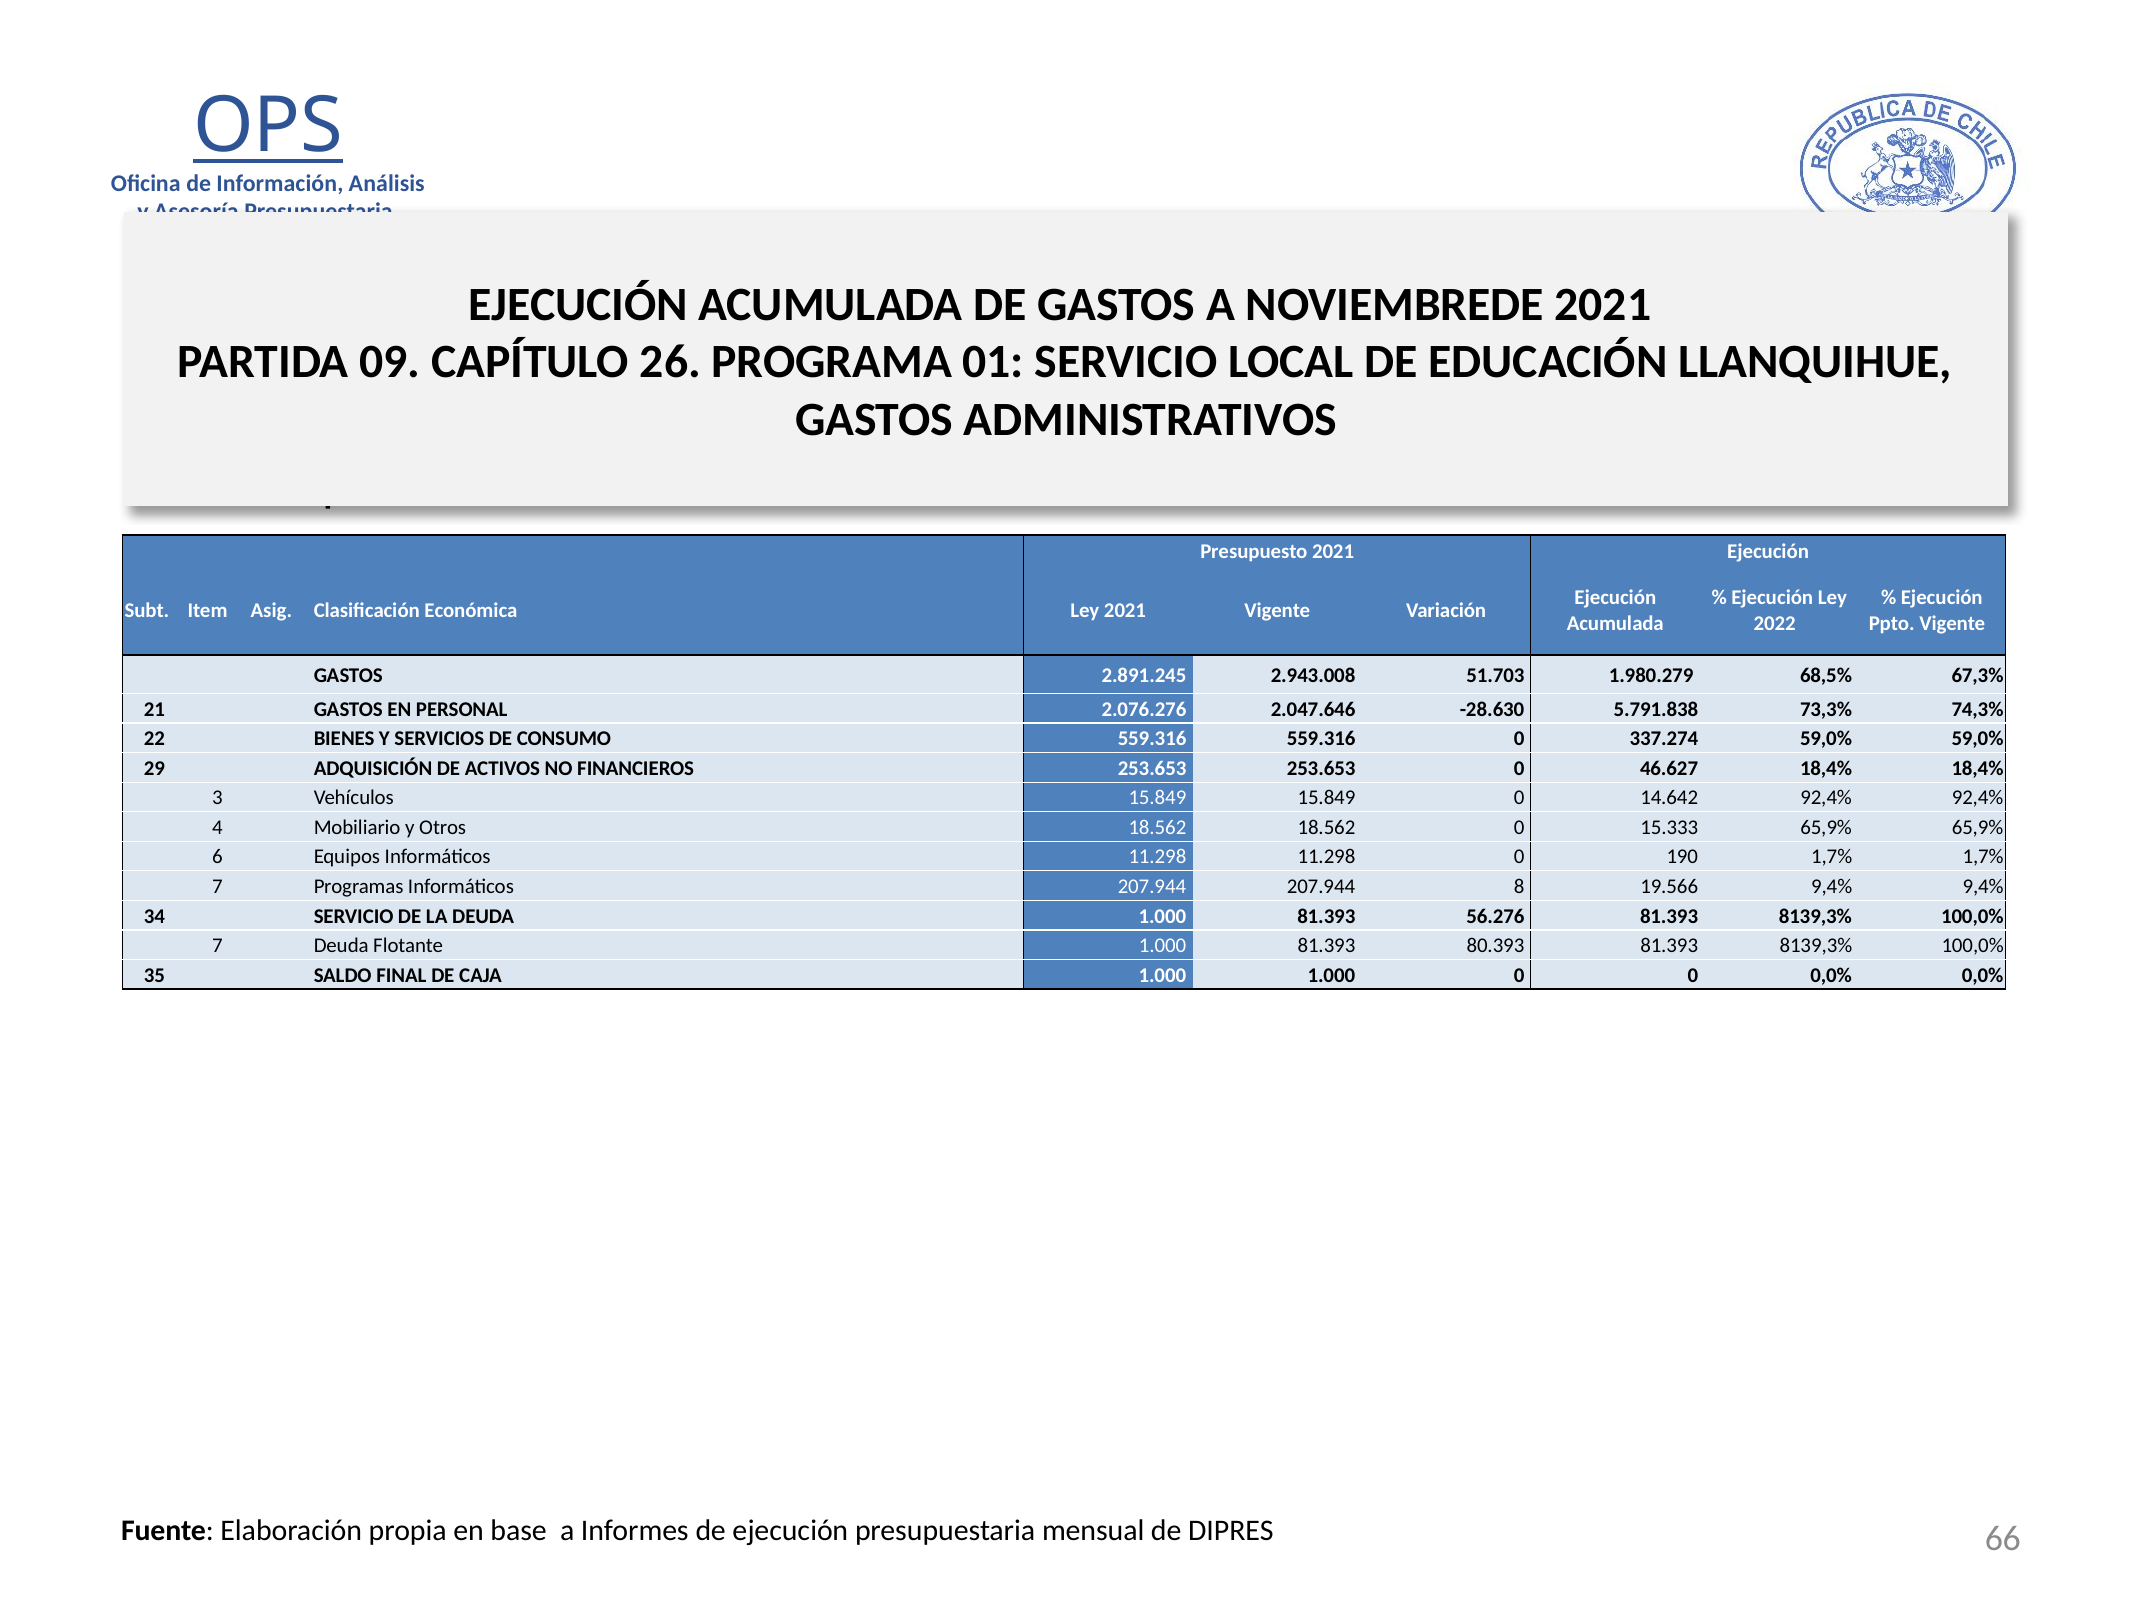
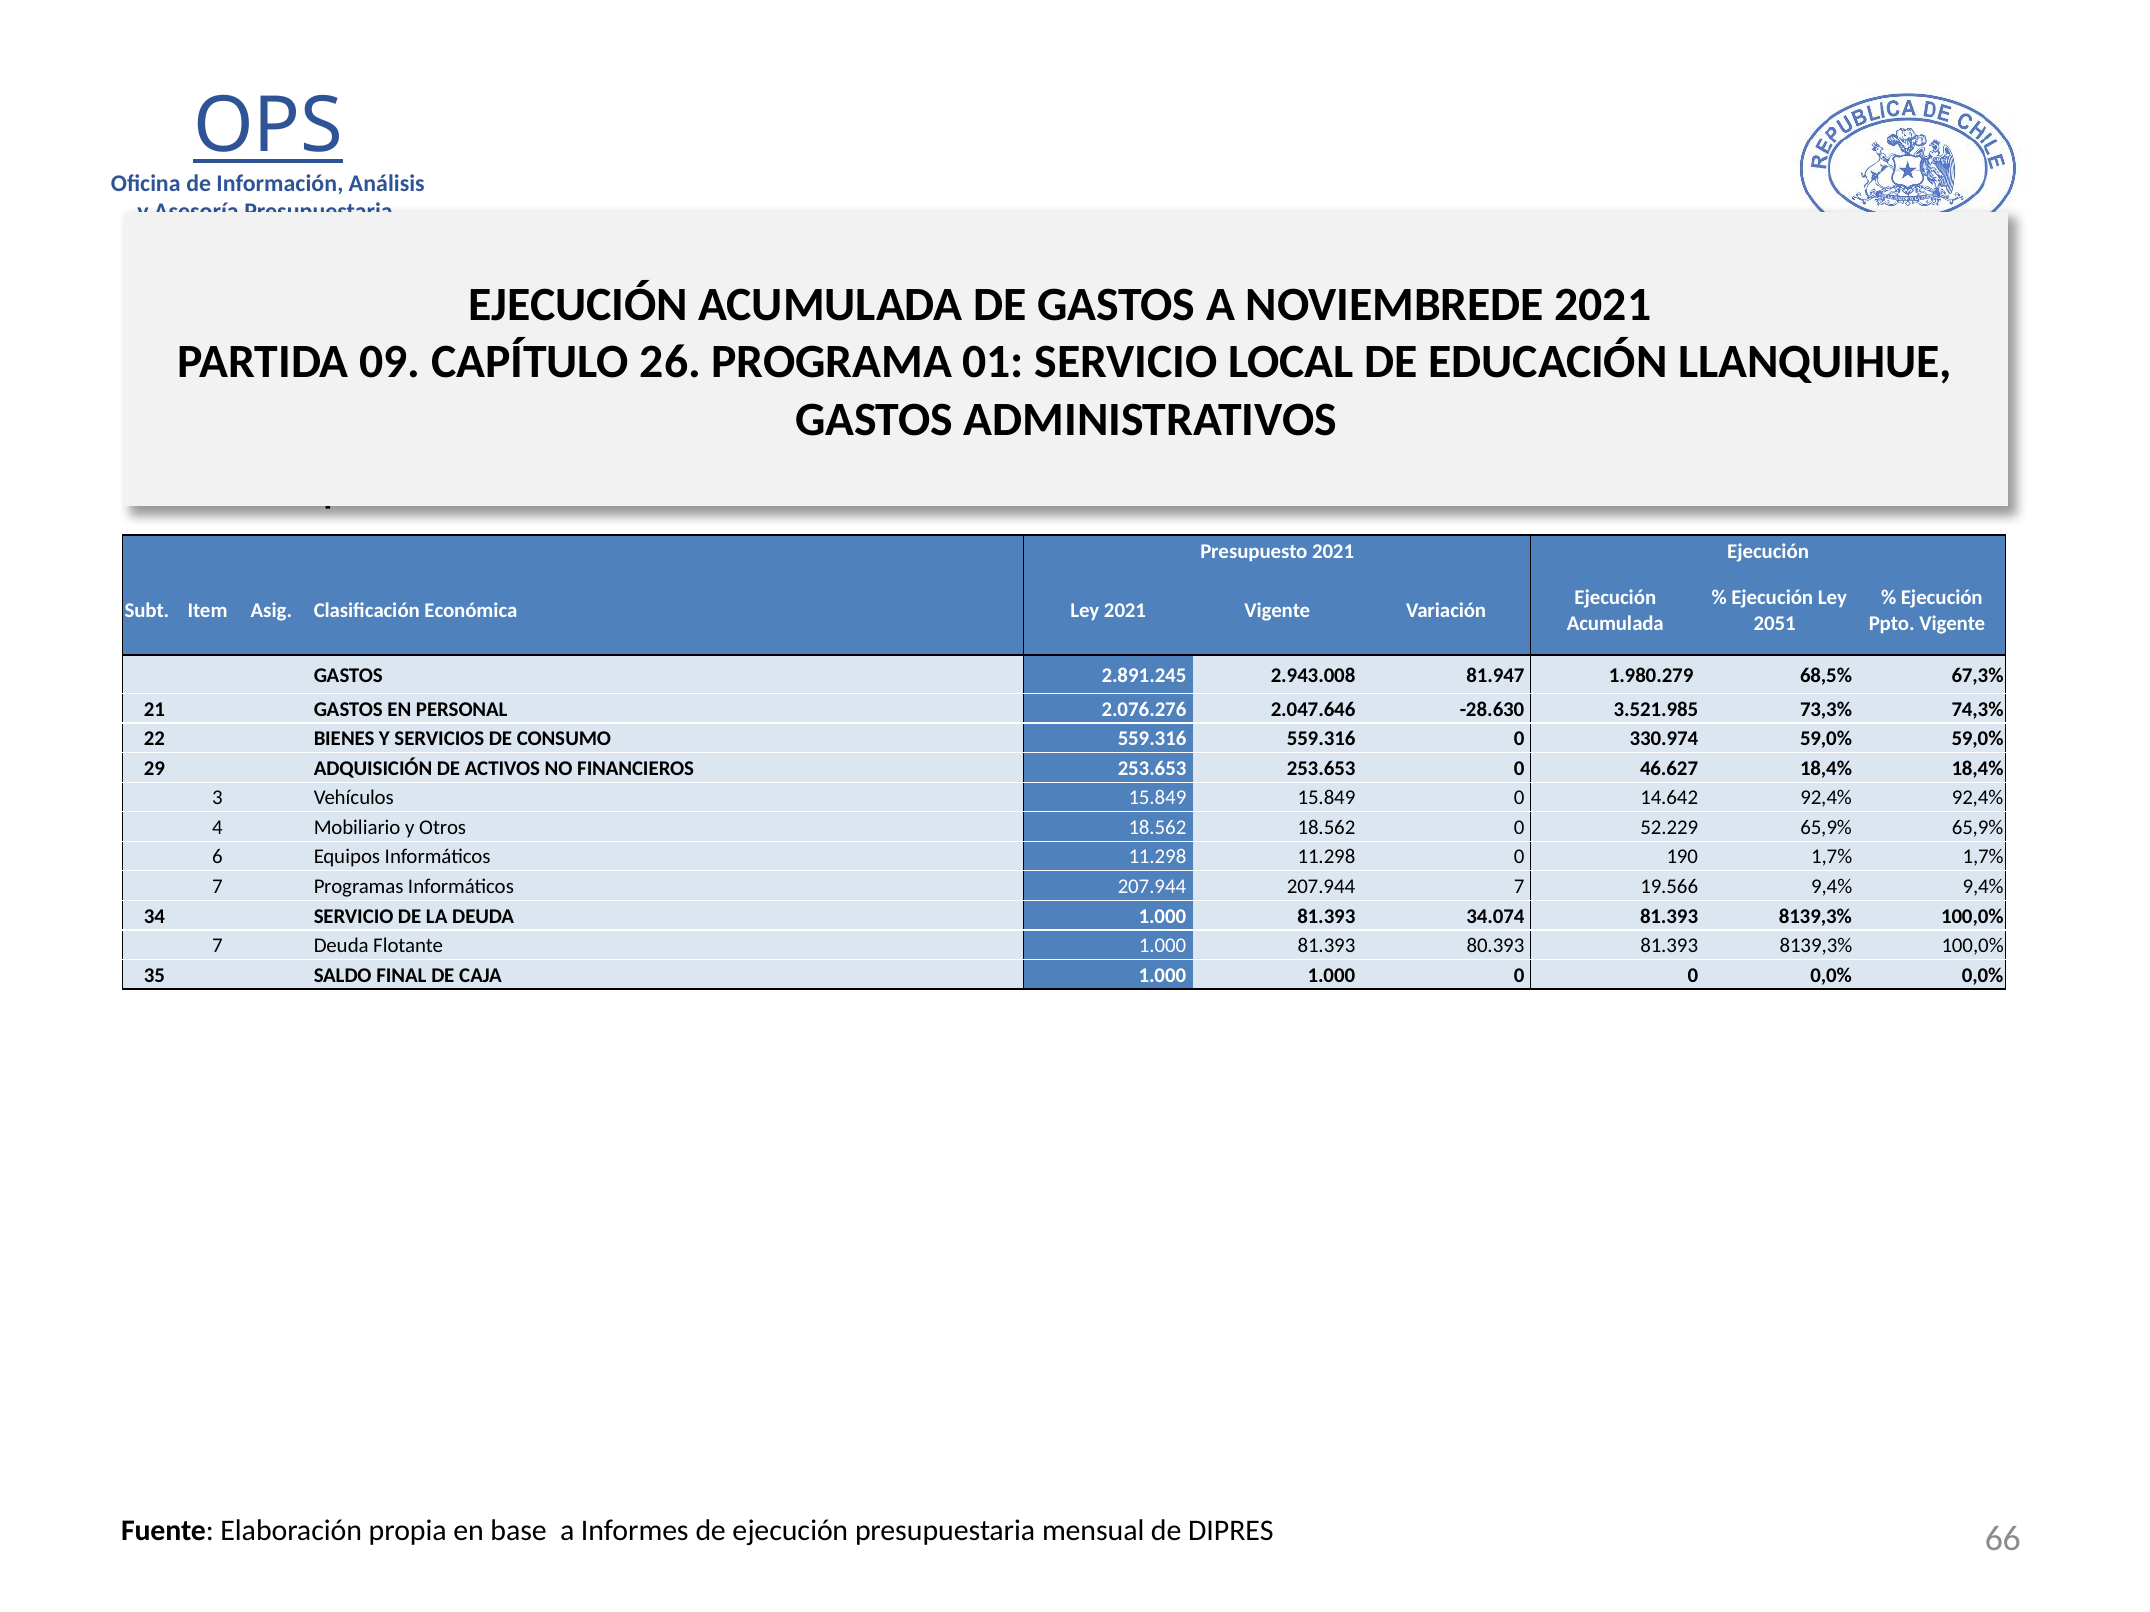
2022: 2022 -> 2051 (1775, 624)
51.703: 51.703 -> 81.947 (1495, 675)
5.791.838: 5.791.838 -> 3.521.985 (1656, 710)
337.274: 337.274 -> 330.974 (1664, 739)
15.333: 15.333 -> 52.229 (1669, 828)
207.944 8: 8 -> 7 (1519, 887)
56.276: 56.276 -> 34.074 (1495, 916)
